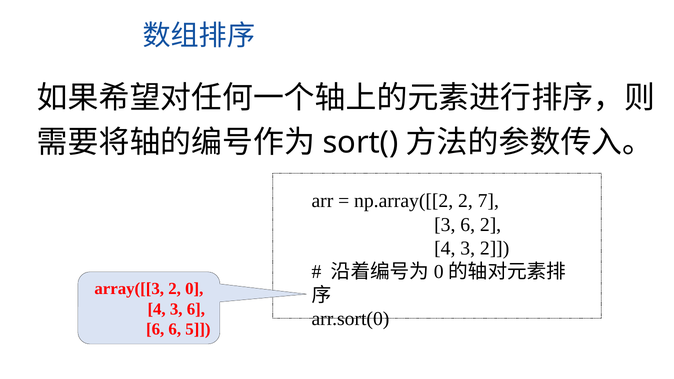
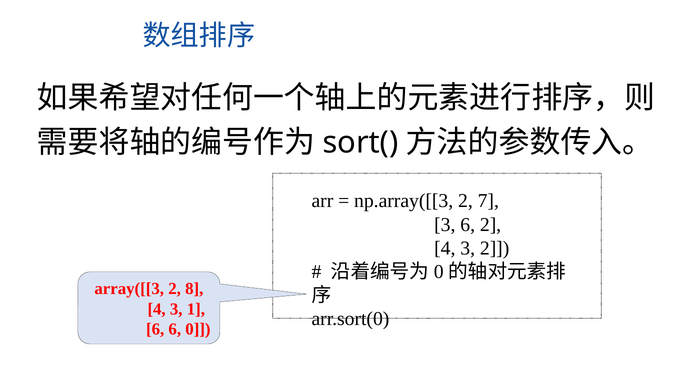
np.array([[2: np.array([[2 -> np.array([[3 (404, 201)
2 0: 0 -> 8 (194, 289)
4 3 6: 6 -> 1 (196, 309)
6 5: 5 -> 0 (198, 329)
